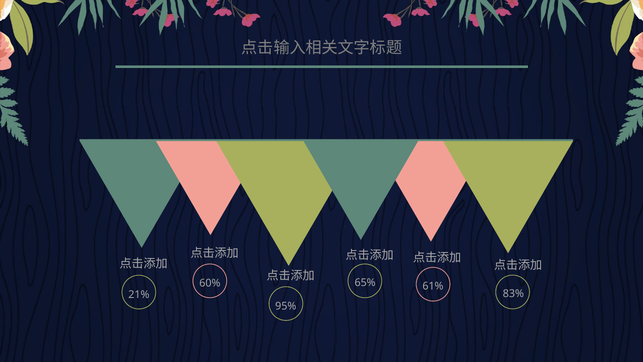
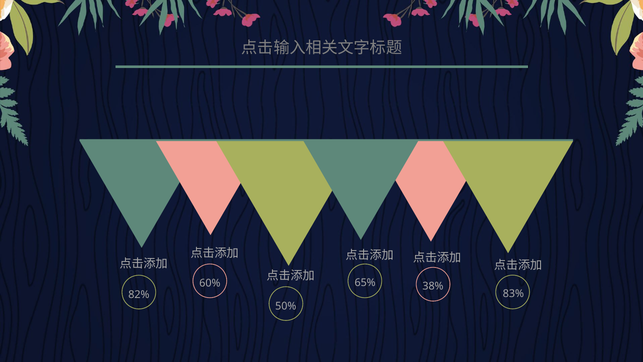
61%: 61% -> 38% (433, 286)
21%: 21% -> 82% (139, 295)
95%: 95% -> 50% (286, 306)
